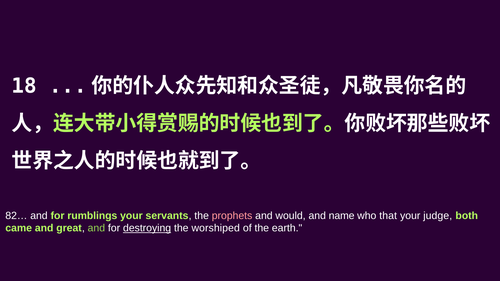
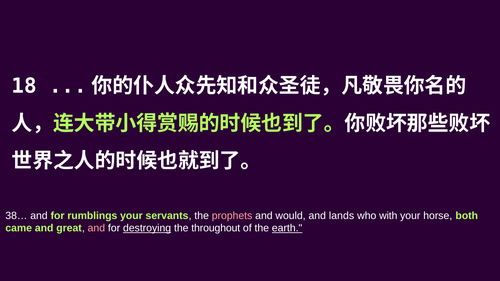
82…: 82… -> 38… (16, 216)
name: name -> lands (342, 216)
that: that -> with (388, 216)
judge: judge -> horse (438, 216)
and colour: light green -> pink (96, 228)
worshiped: worshiped -> throughout (216, 228)
earth underline: none -> present (287, 228)
